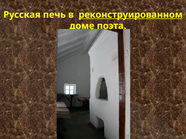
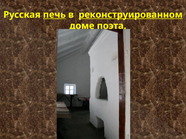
печь underline: none -> present (54, 15)
